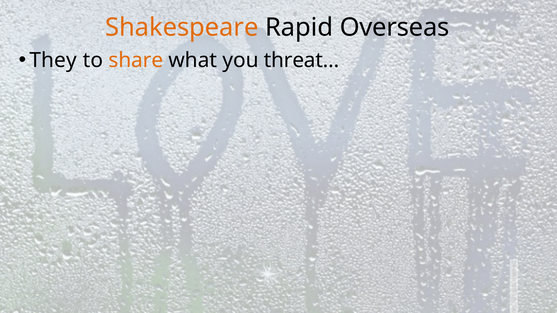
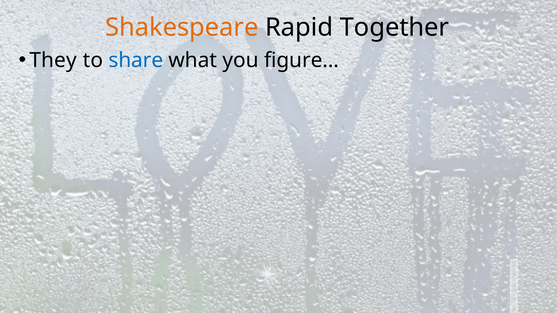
Overseas: Overseas -> Together (395, 28)
share colour: orange -> blue (136, 60)
threat…: threat… -> figure… (302, 60)
